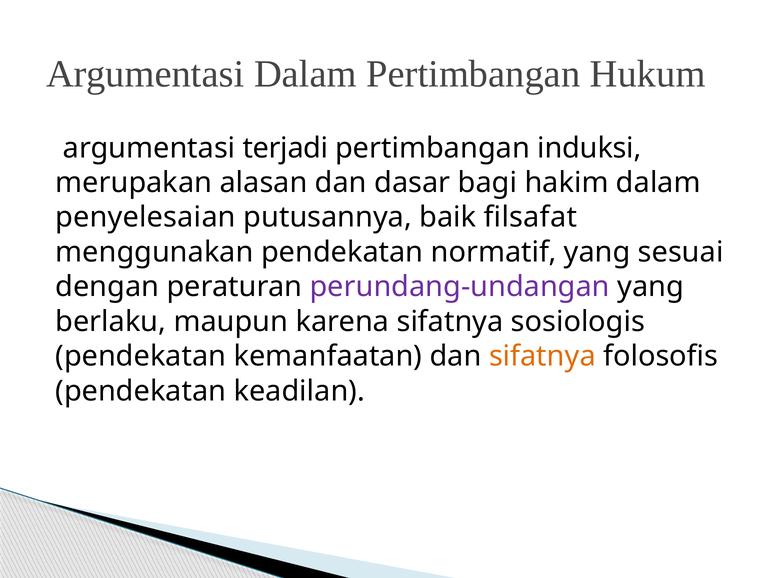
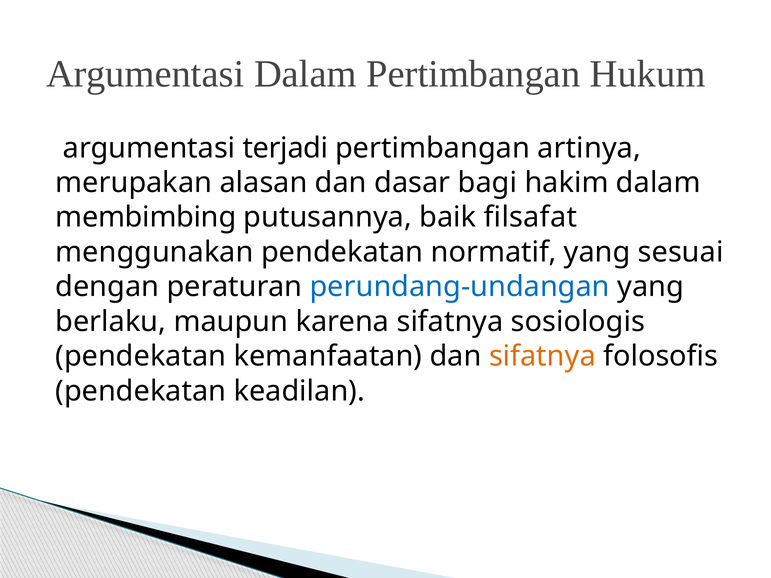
induksi: induksi -> artinya (589, 148)
penyelesaian: penyelesaian -> membimbing (146, 218)
perundang-undangan colour: purple -> blue (460, 287)
